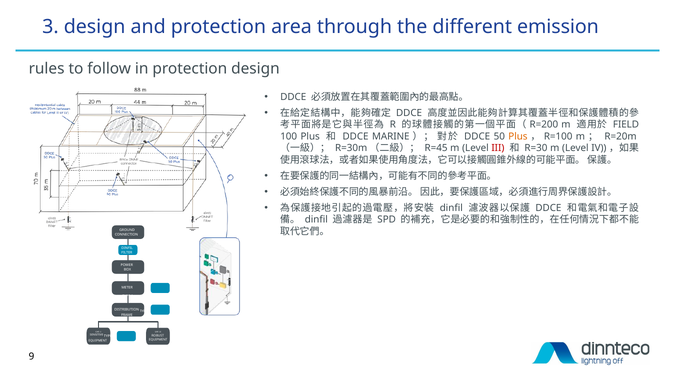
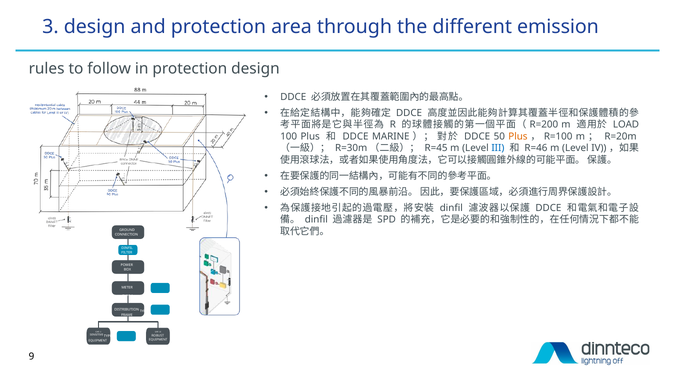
FIELD: FIELD -> LOAD (626, 125)
III colour: red -> blue (498, 148)
R=30: R=30 -> R=46 (536, 148)
